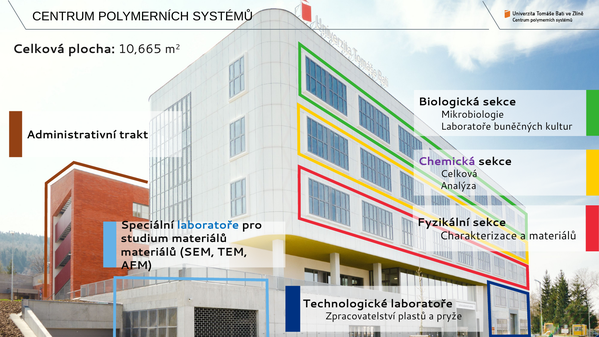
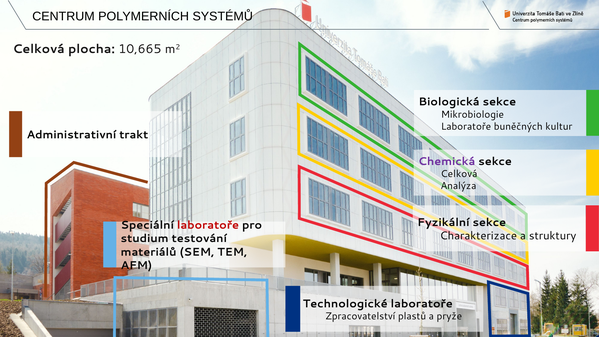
laboratoře colour: blue -> red (208, 225)
a materiálů: materiálů -> struktury (553, 236)
studium materiálů: materiálů -> testování (199, 239)
